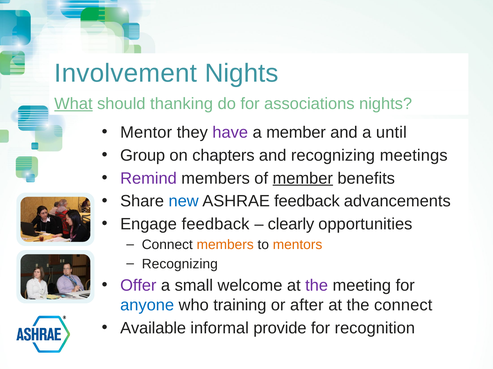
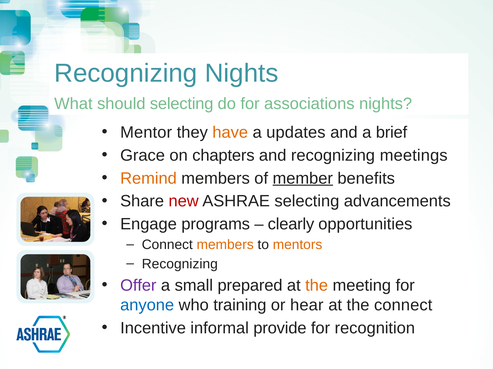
Involvement: Involvement -> Recognizing (126, 73)
What underline: present -> none (73, 104)
should thanking: thanking -> selecting (182, 104)
have colour: purple -> orange (230, 133)
a member: member -> updates (296, 133)
until: until -> brief (392, 133)
Group: Group -> Grace (143, 156)
Remind colour: purple -> orange (148, 179)
new colour: blue -> red (184, 202)
ASHRAE feedback: feedback -> selecting (307, 202)
Engage feedback: feedback -> programs (216, 225)
welcome: welcome -> prepared (250, 286)
the colour: purple -> orange (317, 286)
after: after -> hear (307, 306)
Available: Available -> Incentive (153, 329)
